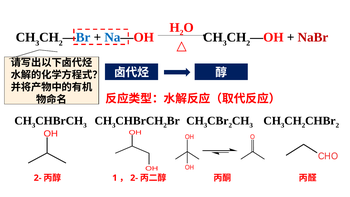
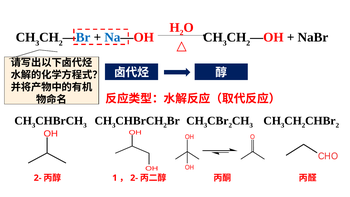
NaBr colour: red -> black (313, 37)
